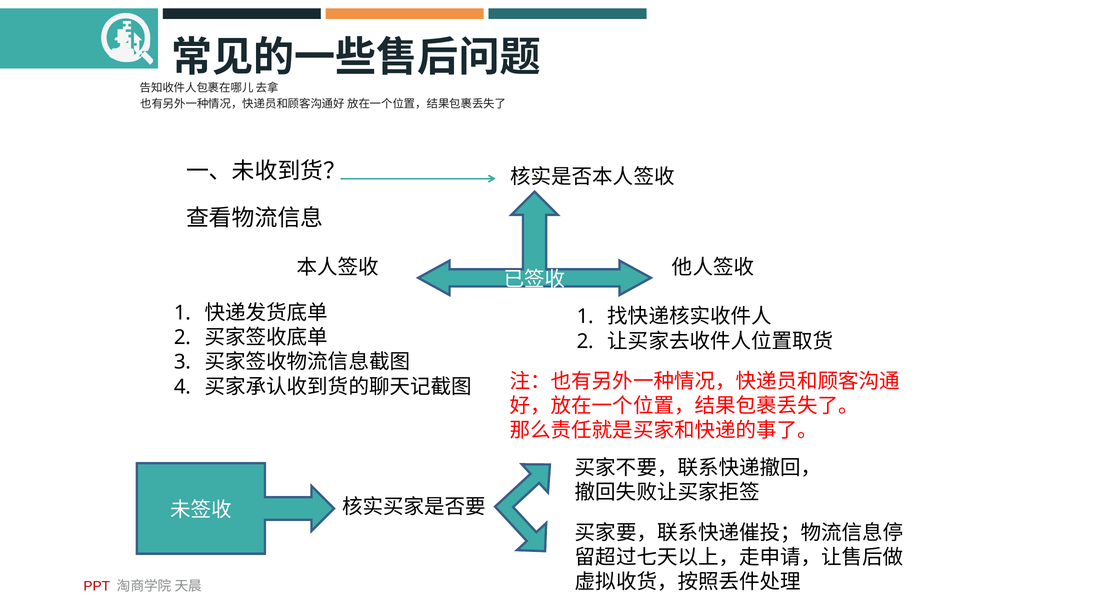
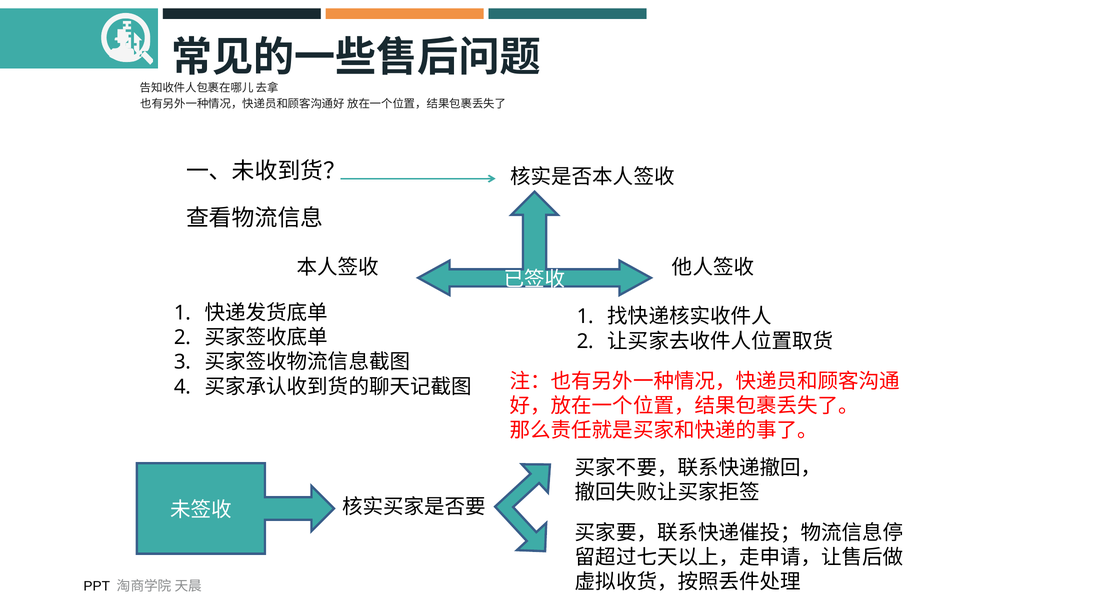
PPT colour: red -> black (97, 586)
